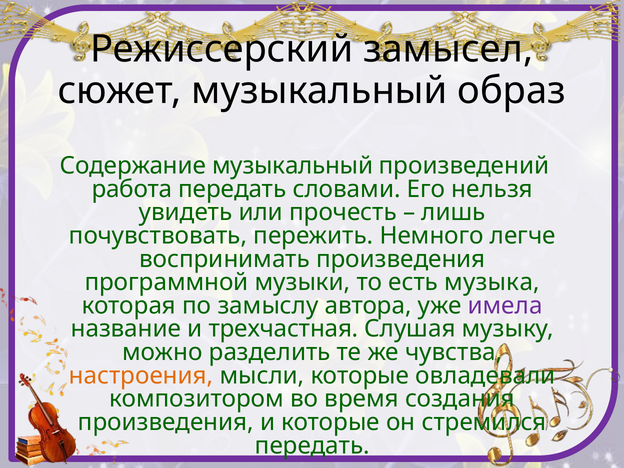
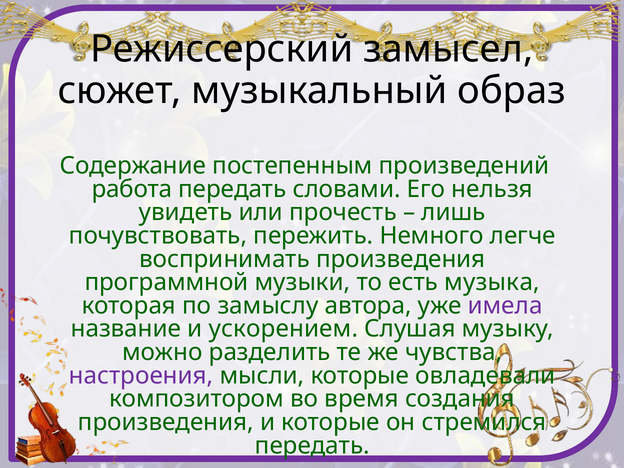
Содержание музыкальный: музыкальный -> постепенным (293, 166)
трехчастная: трехчастная -> ускорением (283, 329)
настроения colour: orange -> purple (141, 376)
